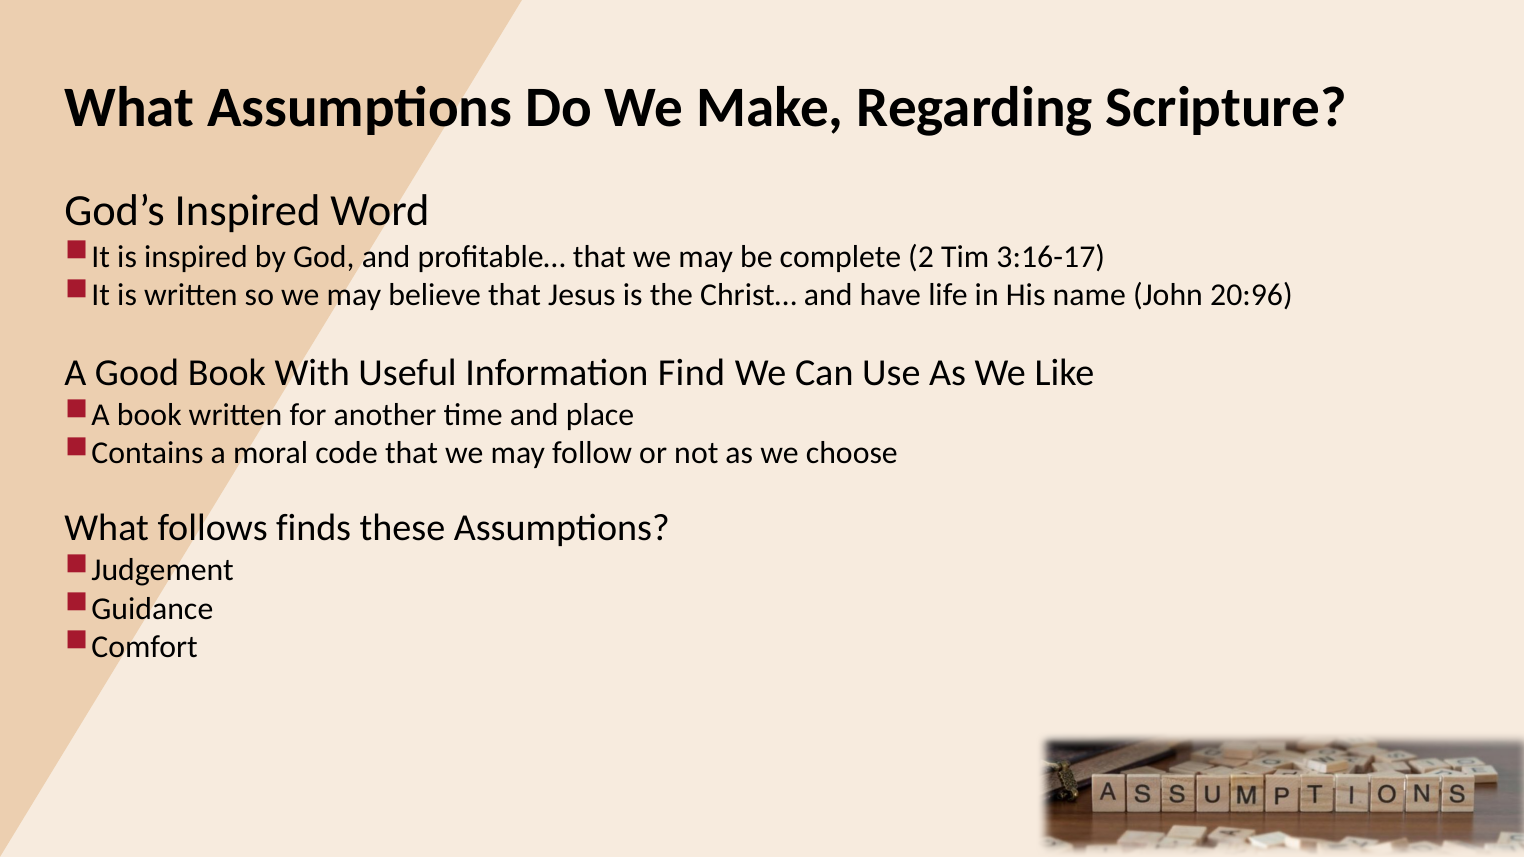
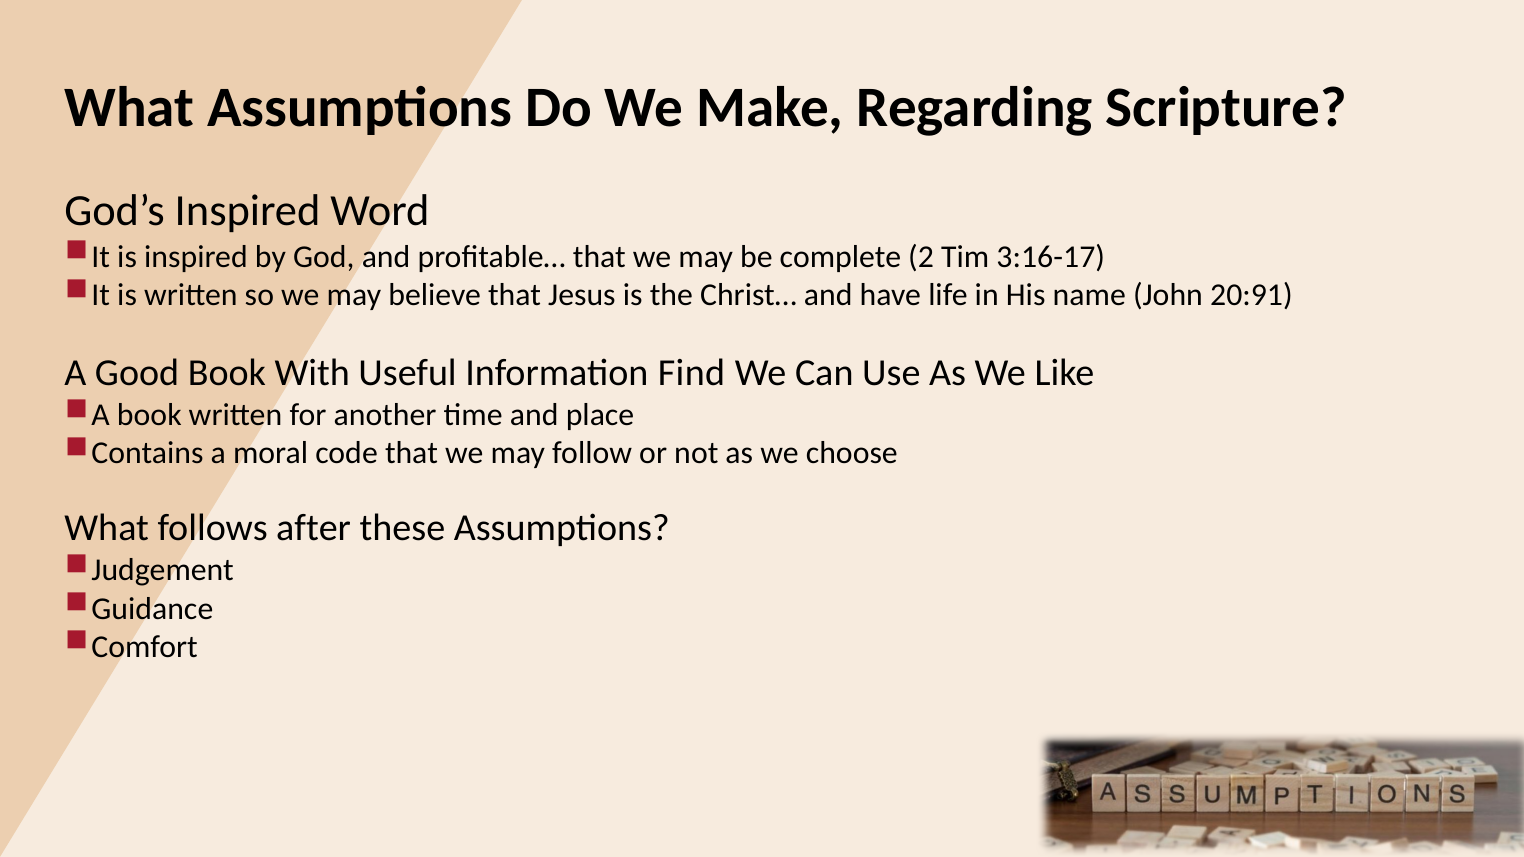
20:96: 20:96 -> 20:91 (1251, 295)
finds: finds -> after (314, 529)
